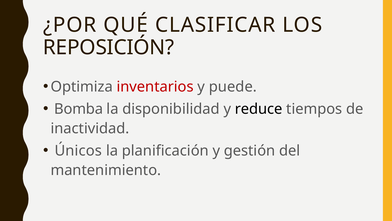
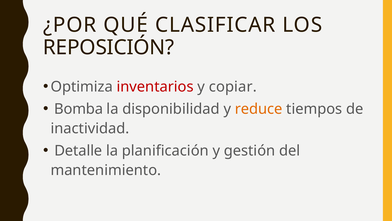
puede: puede -> copiar (233, 87)
reduce colour: black -> orange (259, 109)
Únicos: Únicos -> Detalle (78, 150)
